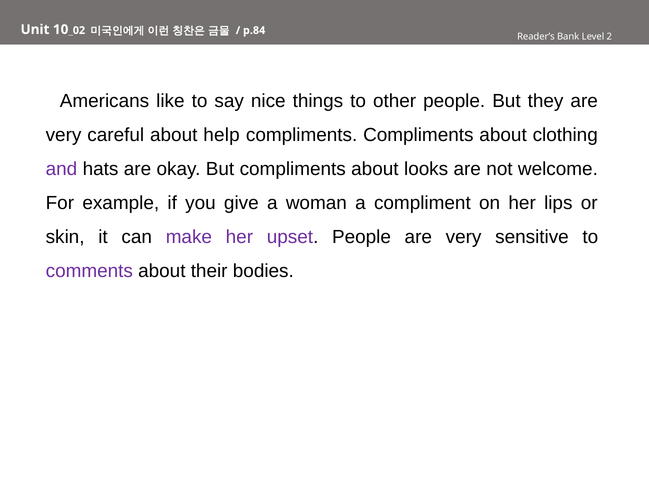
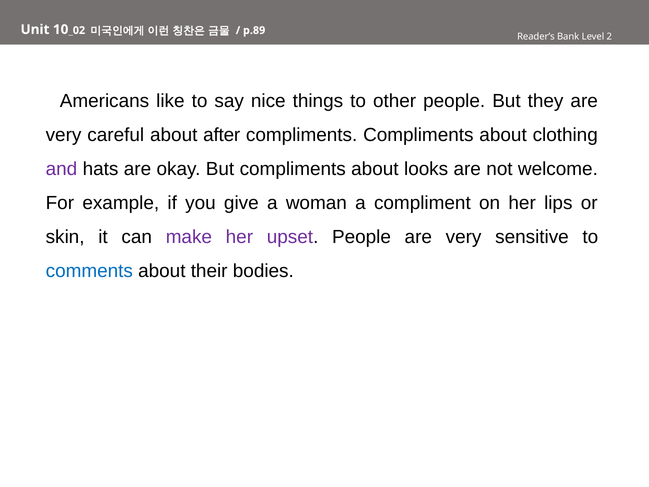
p.84: p.84 -> p.89 (254, 30)
help: help -> after (222, 135)
comments colour: purple -> blue (89, 271)
